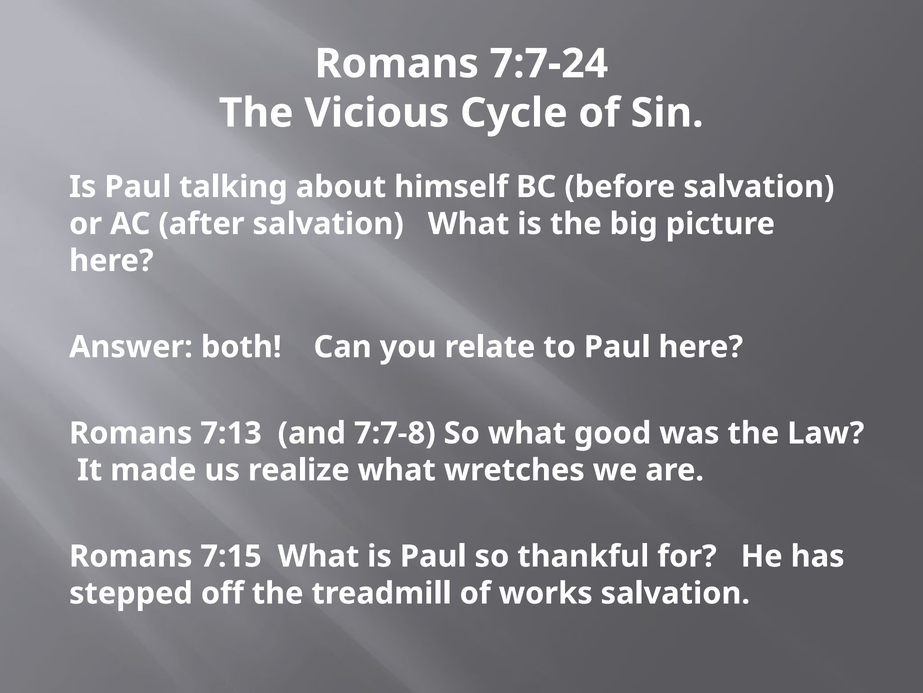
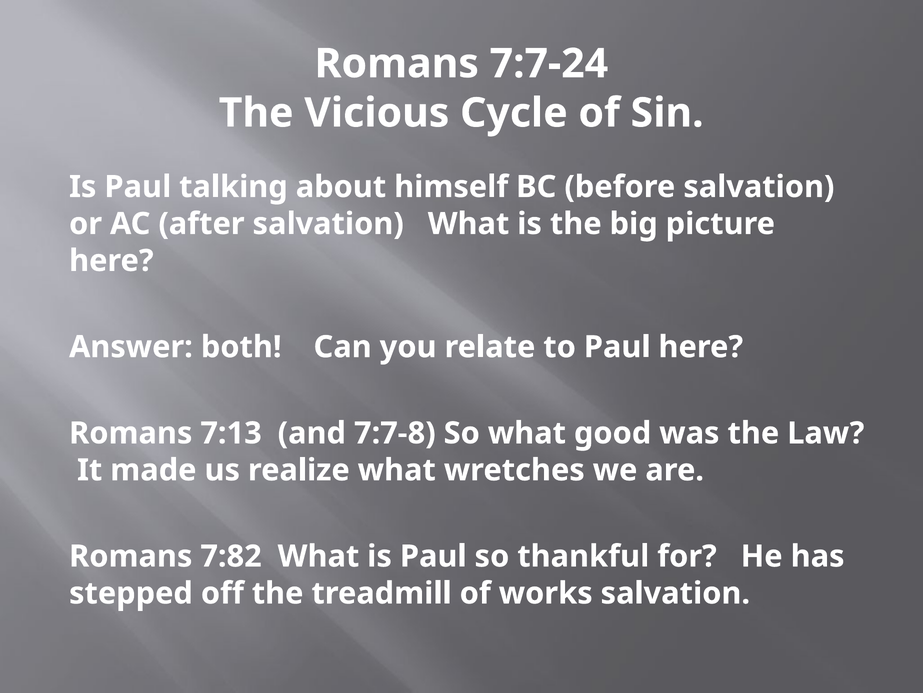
7:15: 7:15 -> 7:82 (231, 556)
